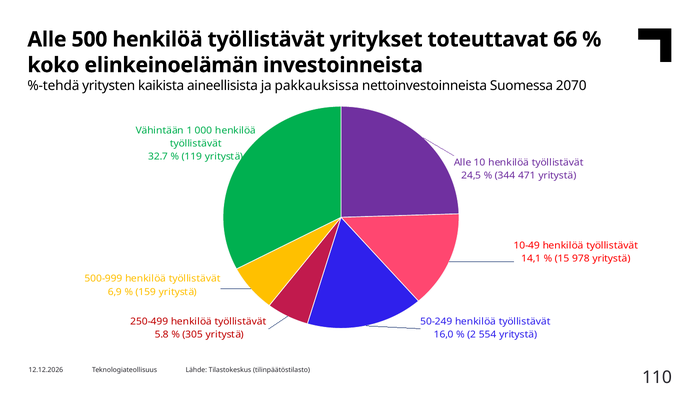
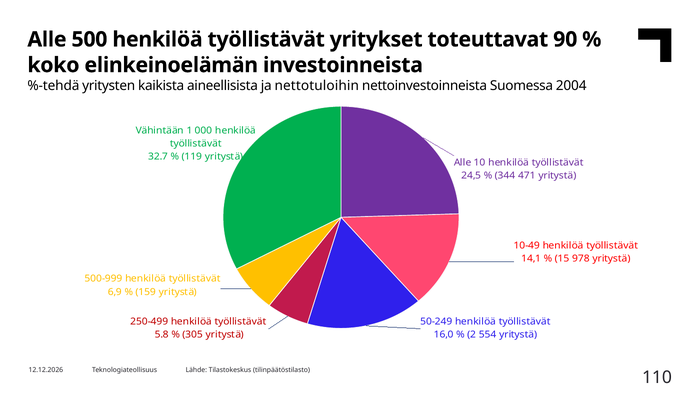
66: 66 -> 90 (565, 39)
pakkauksissa: pakkauksissa -> nettotuloihin (317, 86)
2070: 2070 -> 2004 (571, 86)
